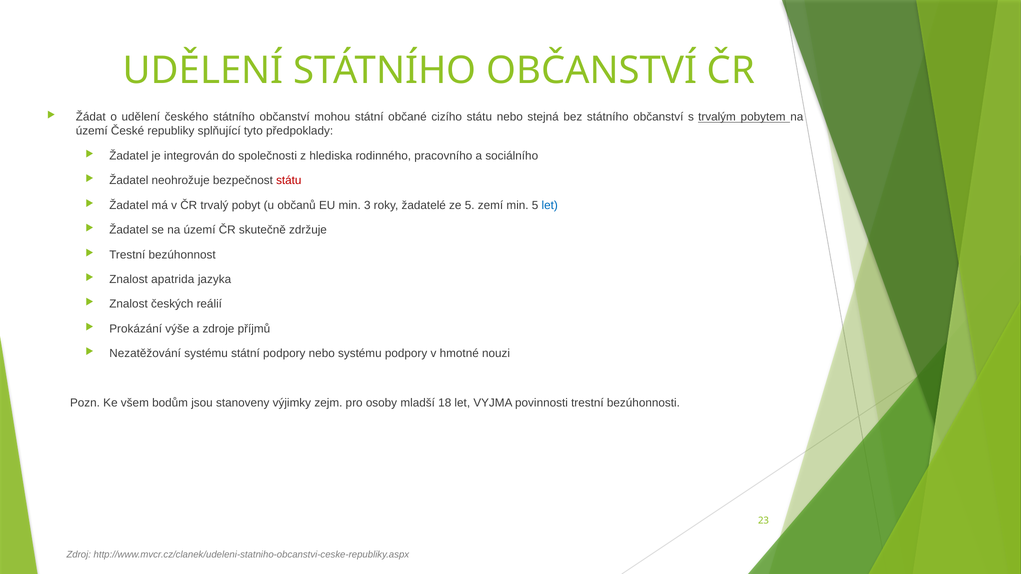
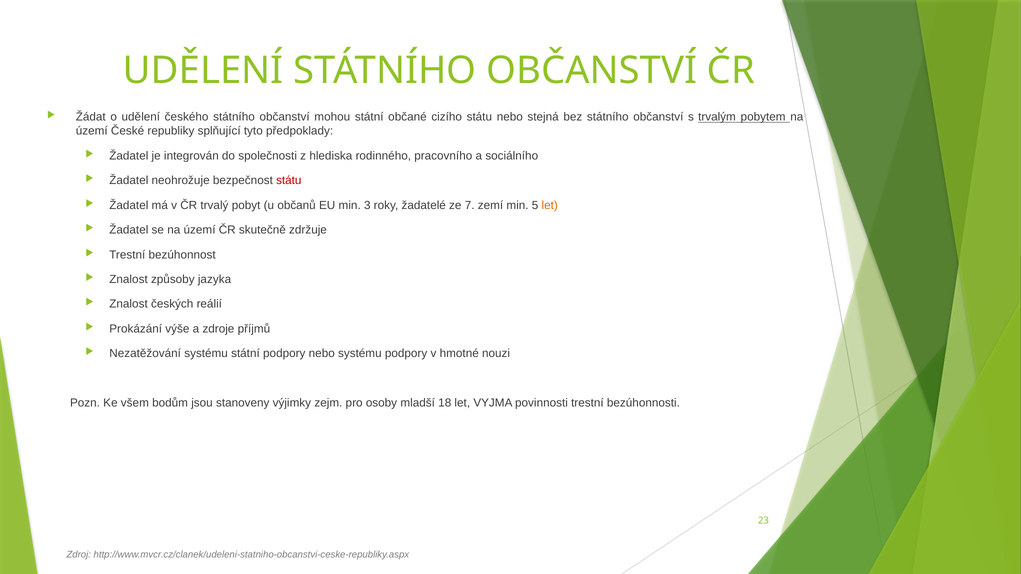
ze 5: 5 -> 7 (470, 205)
let colour: blue -> orange (550, 205)
apatrida: apatrida -> způsoby (173, 280)
